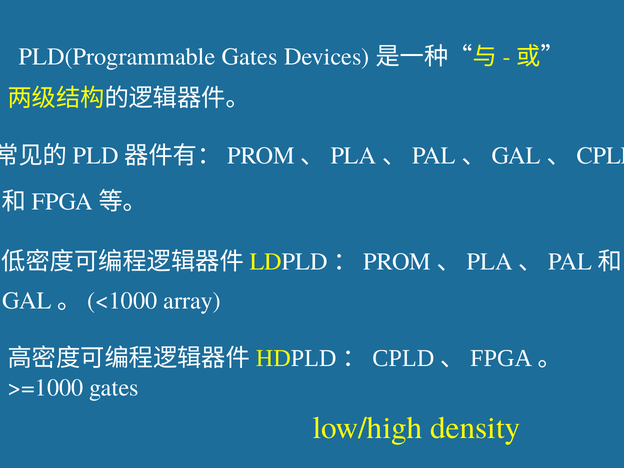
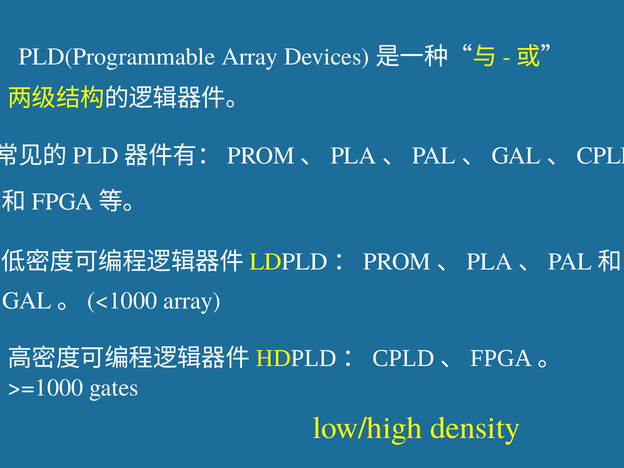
PLD(Programmable Gates: Gates -> Array (250, 57)
